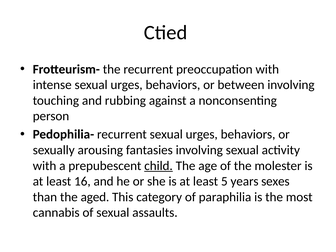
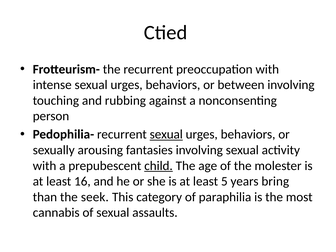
sexual underline: none -> present (166, 134)
sexes: sexes -> bring (275, 181)
aged: aged -> seek (95, 197)
